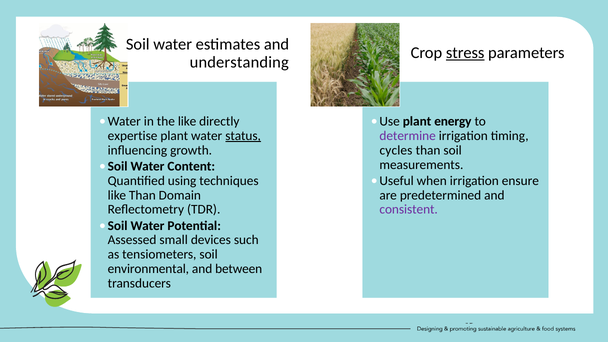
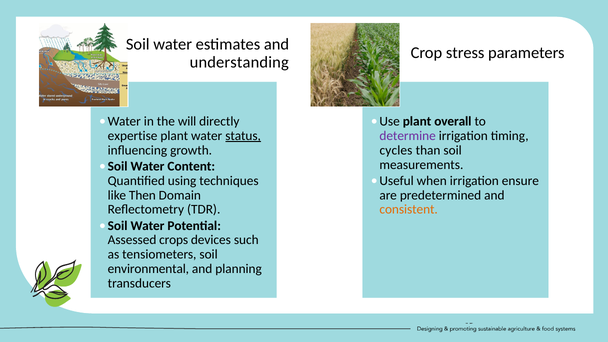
stress underline: present -> none (465, 53)
the like: like -> will (187, 122)
energy: energy -> overall (453, 122)
like Than: Than -> Then (142, 195)
consistent colour: purple -> orange (409, 210)
small: small -> crops (174, 240)
between: between -> planning (239, 269)
